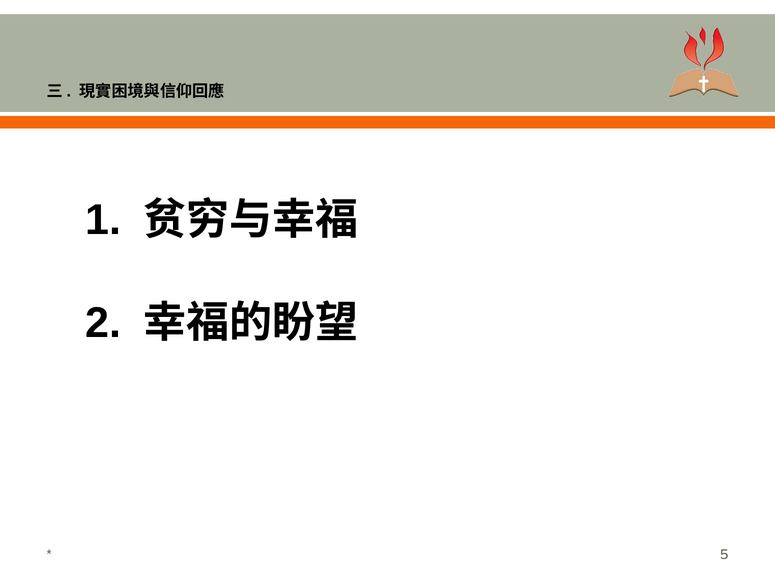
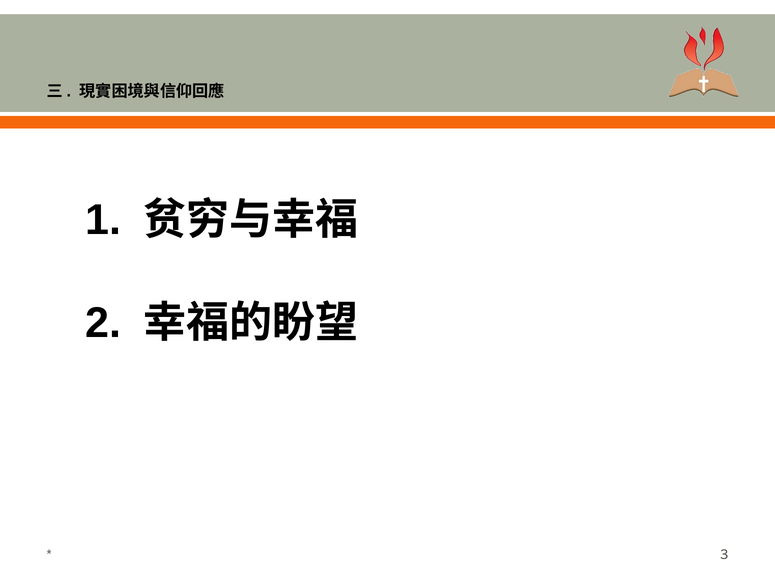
5: 5 -> 3 (724, 555)
